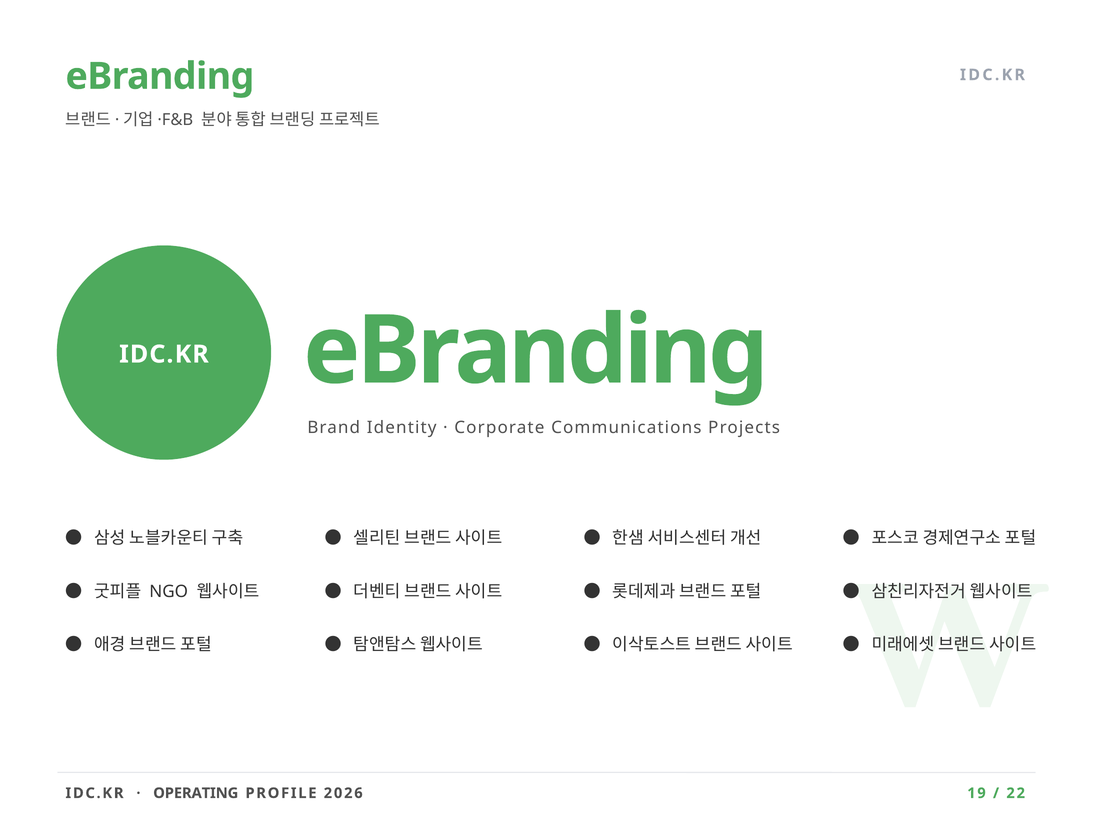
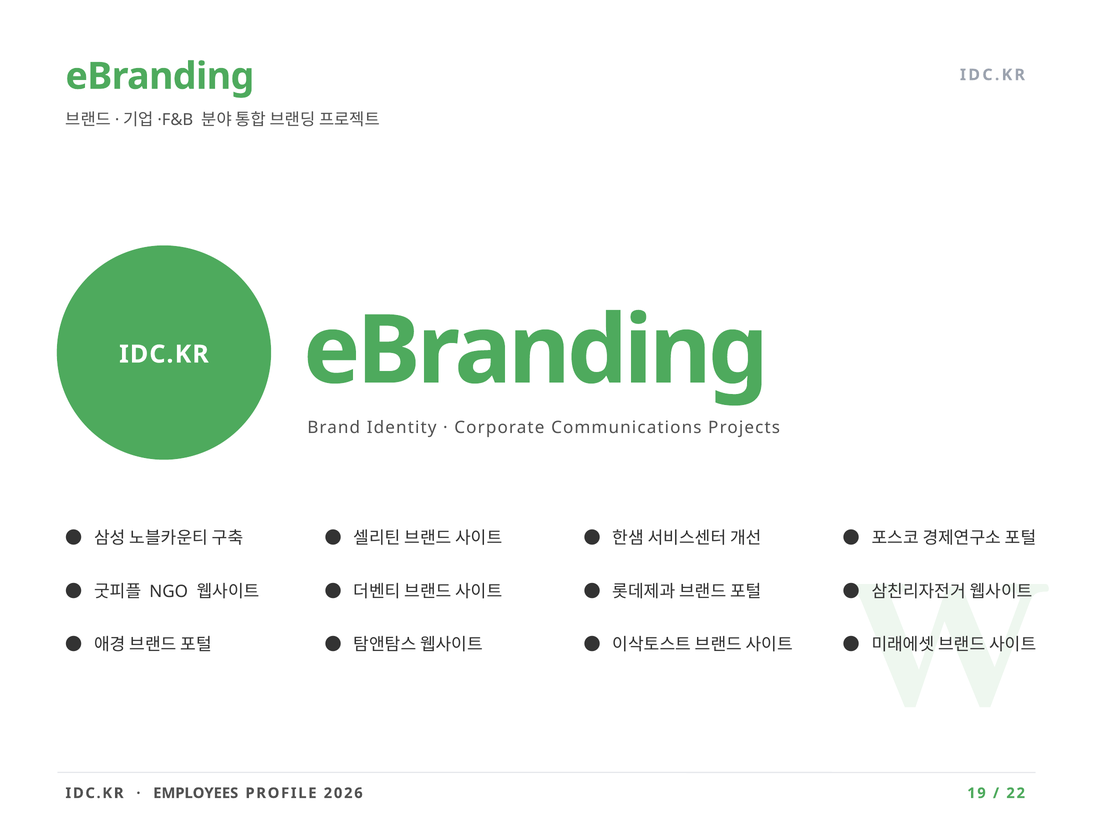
OPERATING: OPERATING -> EMPLOYEES (196, 793)
